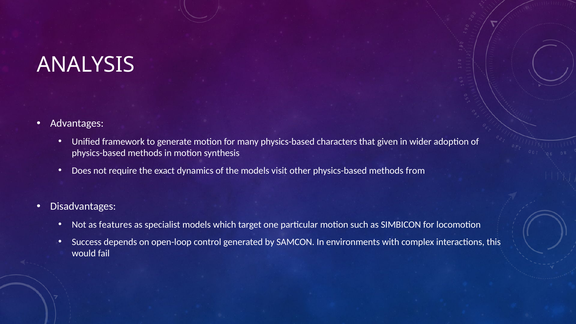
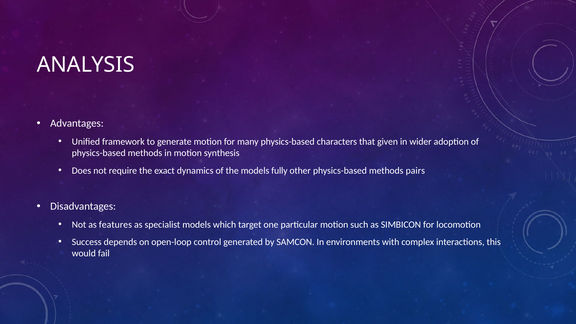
visit: visit -> fully (279, 171)
from: from -> pairs (415, 171)
